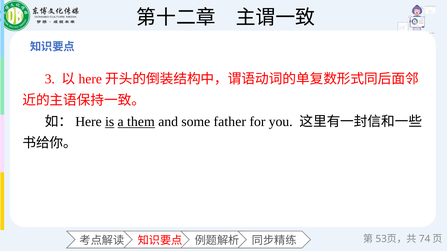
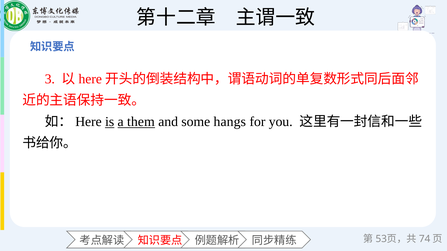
father: father -> hangs (230, 122)
